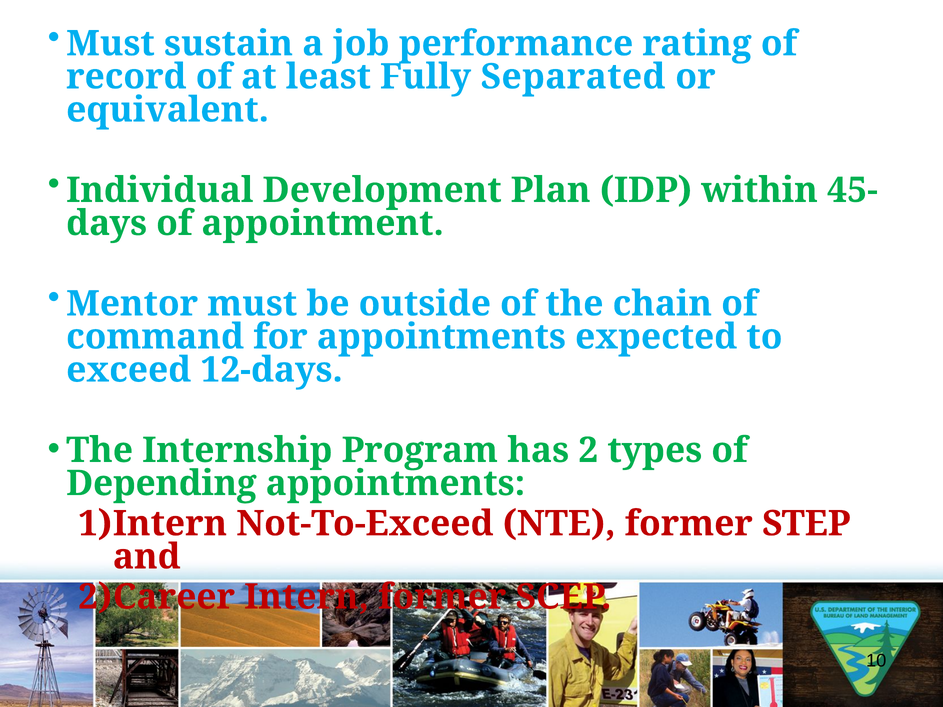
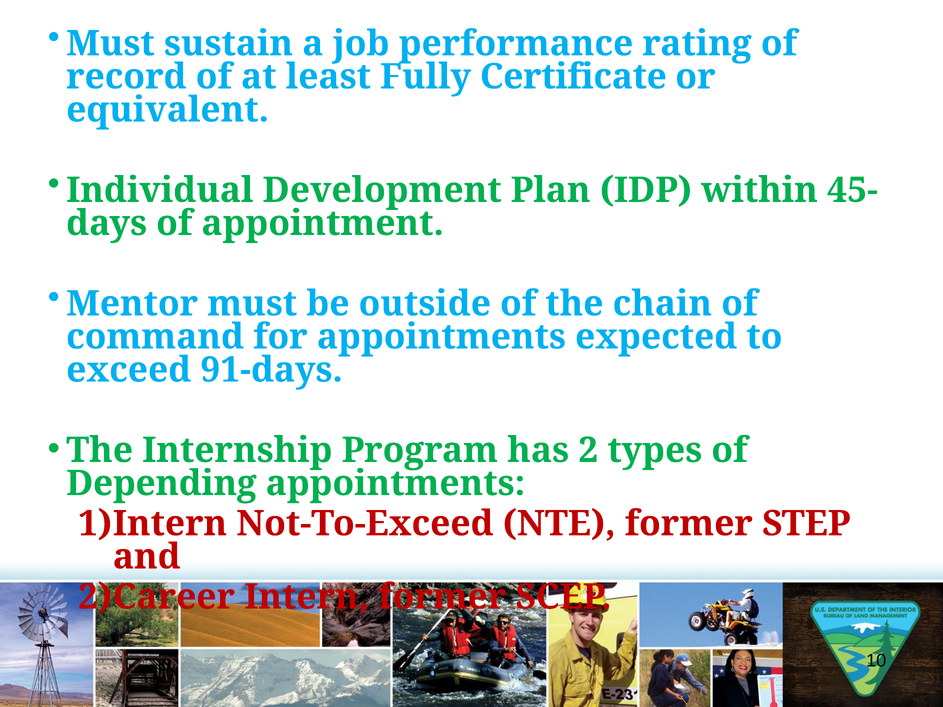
Separated: Separated -> Certificate (573, 77)
12-days: 12-days -> 91-days (272, 370)
